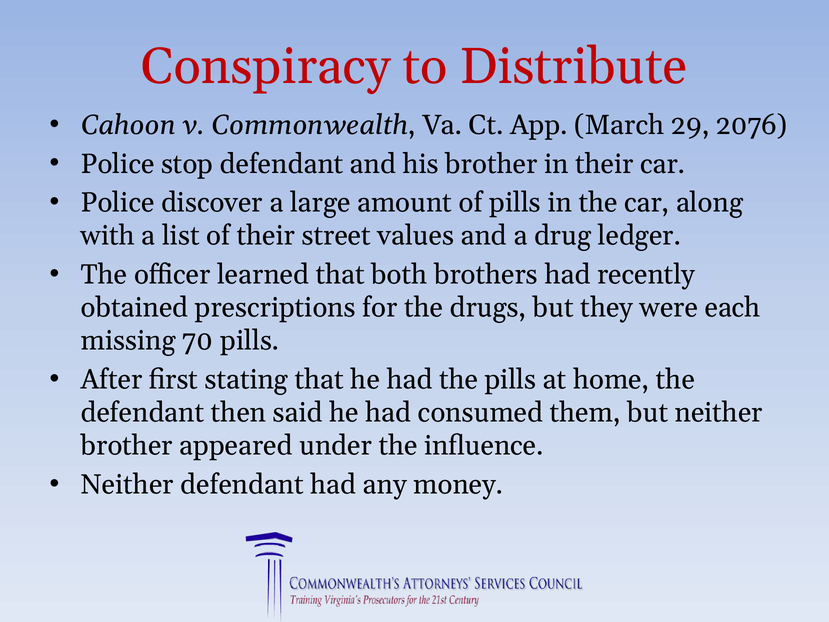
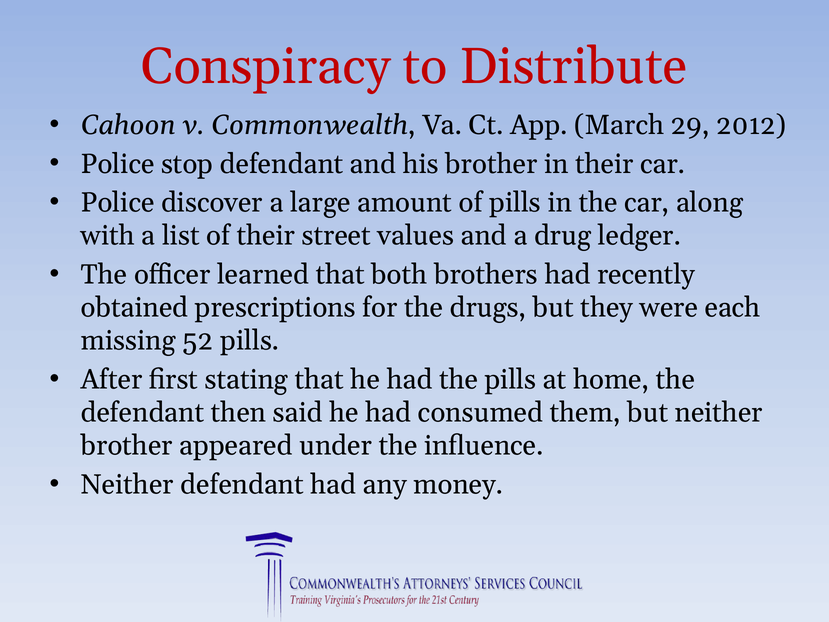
2076: 2076 -> 2012 (751, 125)
70: 70 -> 52 (198, 341)
